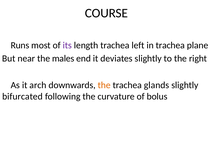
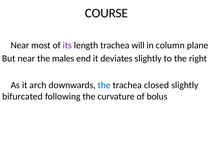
Runs: Runs -> Near (20, 45)
left: left -> will (138, 45)
in trachea: trachea -> column (170, 45)
the colour: orange -> blue (104, 85)
glands: glands -> closed (157, 85)
